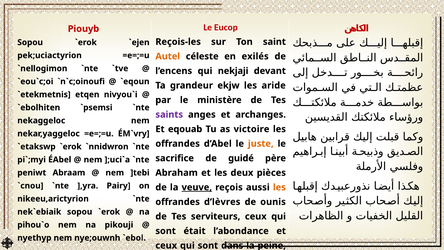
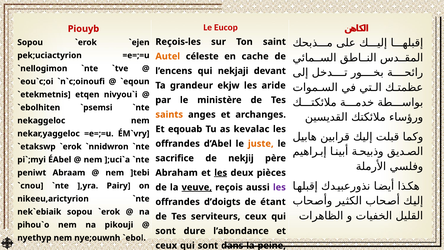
exilés: exilés -> cache (255, 56)
saints colour: purple -> orange (169, 114)
victoire: victoire -> kevalac (252, 129)
guidé: guidé -> nekjij (241, 158)
les underline: none -> present (221, 173)
les colour: orange -> purple (279, 187)
d’lèvres: d’lèvres -> d’doigts (222, 202)
ounis: ounis -> étant (273, 202)
était: était -> dure (195, 231)
